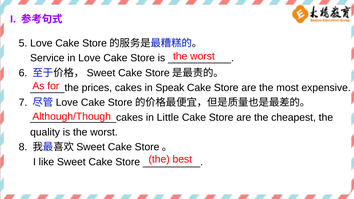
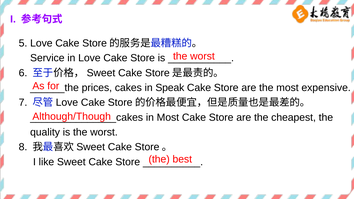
in Little: Little -> Most (168, 117)
